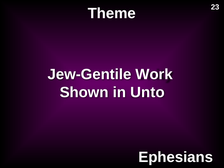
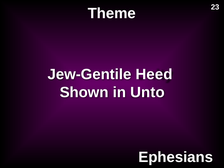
Work: Work -> Heed (154, 74)
